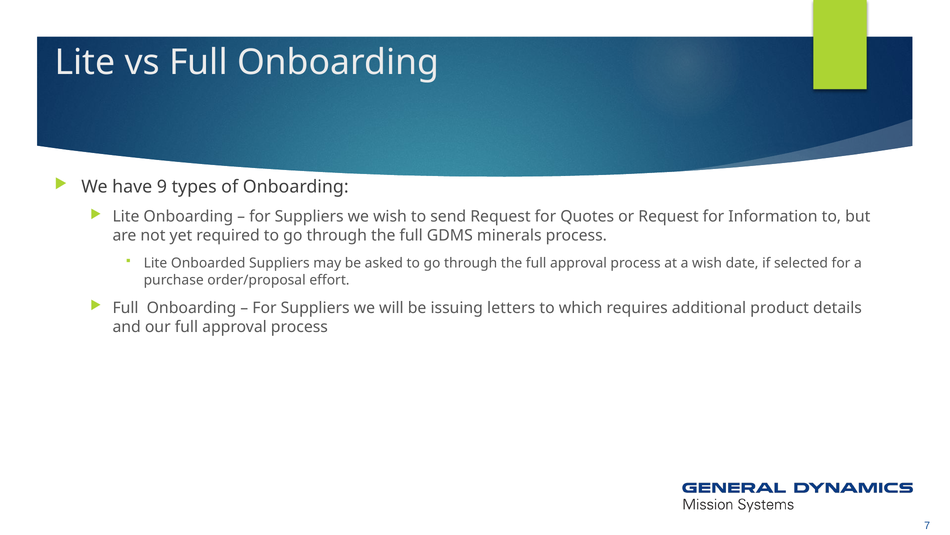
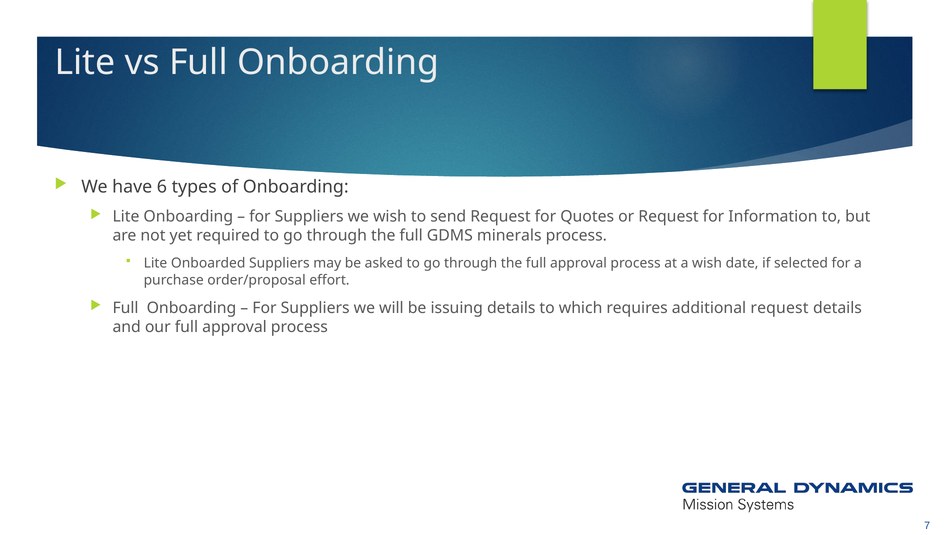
9: 9 -> 6 (162, 186)
issuing letters: letters -> details (511, 307)
additional product: product -> request (779, 307)
